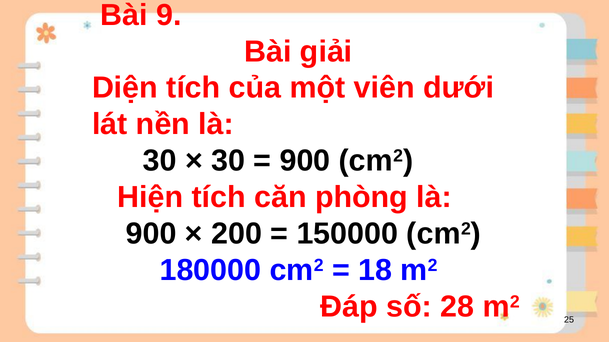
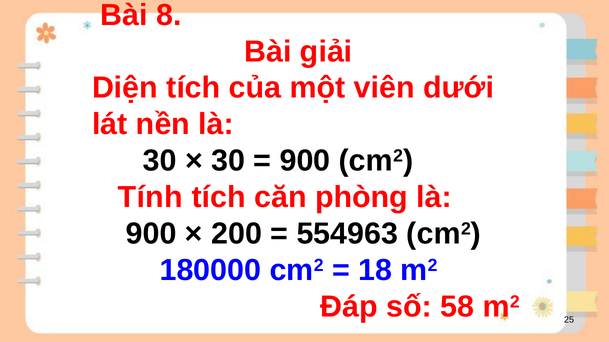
9: 9 -> 8 (169, 15)
Hiện: Hiện -> Tính (150, 198)
150000: 150000 -> 554963 (347, 234)
28: 28 -> 58 (457, 307)
